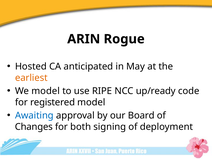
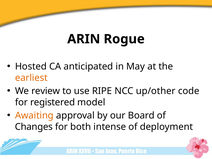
We model: model -> review (46, 91)
up/ready: up/ready -> up/other (156, 91)
Awaiting colour: blue -> orange (34, 115)
signing: signing -> intense (110, 127)
